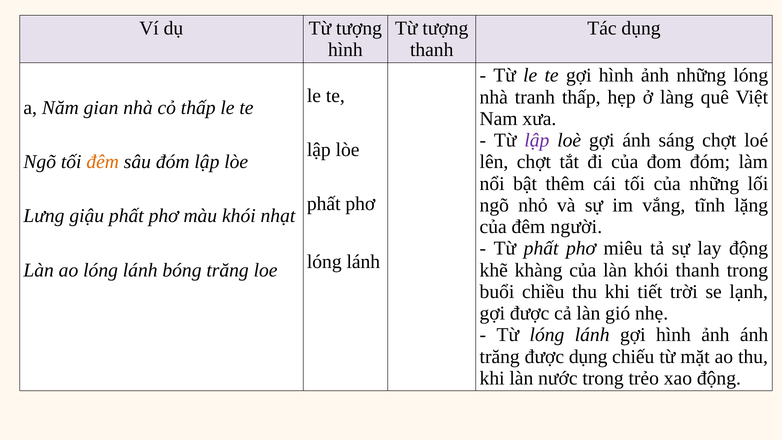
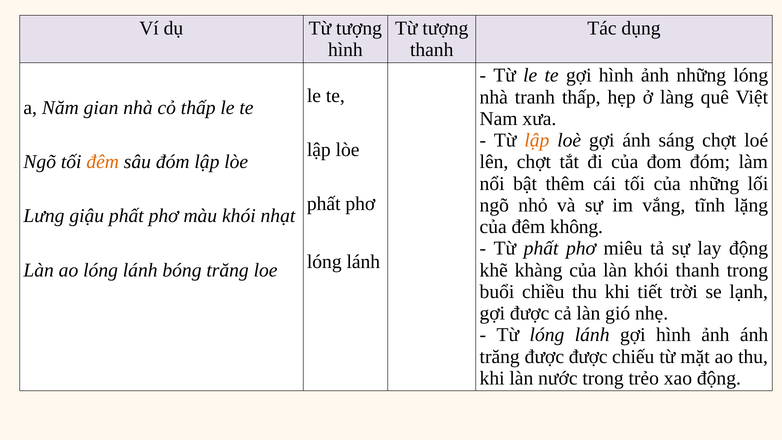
lập colour: purple -> orange (537, 140)
người: người -> không (577, 227)
được dụng: dụng -> được (588, 357)
